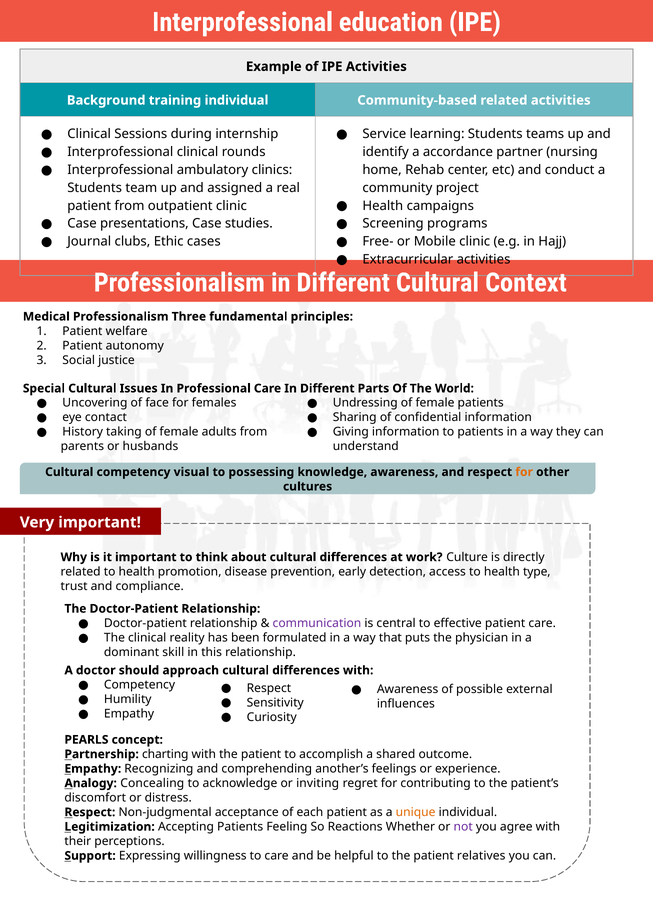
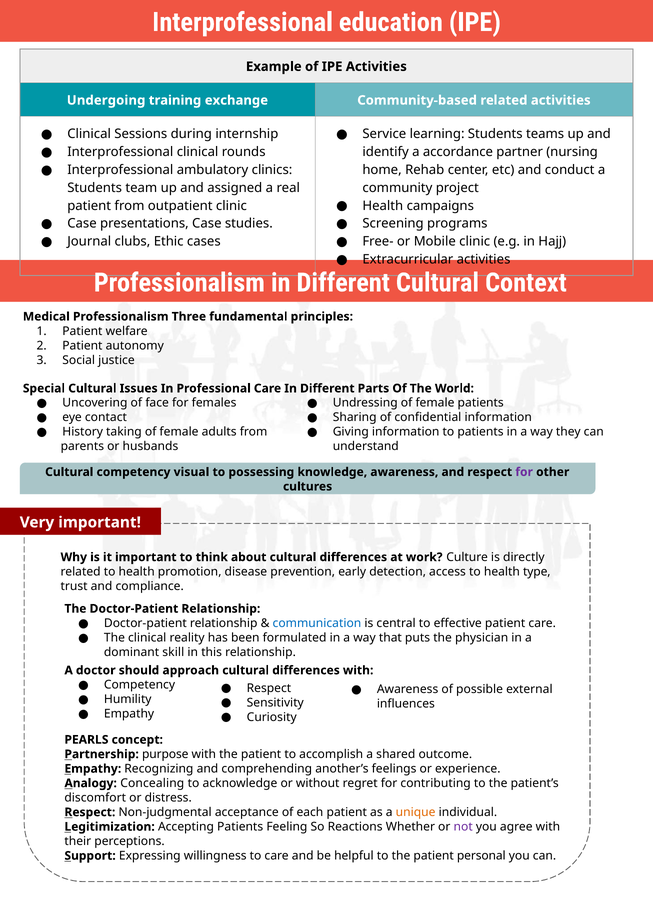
Background: Background -> Undergoing (106, 100)
training individual: individual -> exchange (236, 100)
for colour: orange -> purple (524, 472)
communication colour: purple -> blue (317, 623)
charting: charting -> purpose (165, 754)
inviting: inviting -> without (318, 783)
relatives: relatives -> personal (481, 855)
